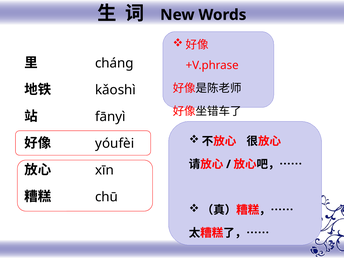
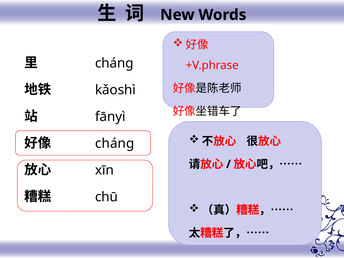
yóufèi: yóufèi -> chánɡ (115, 143)
